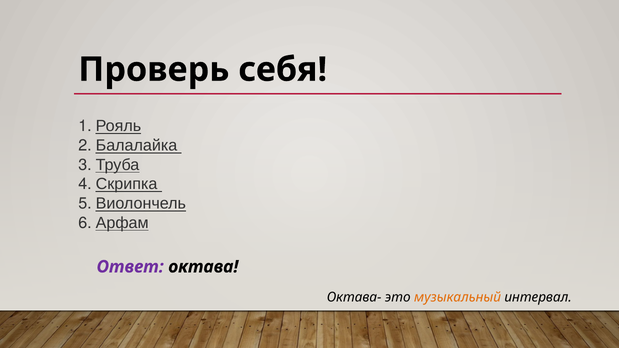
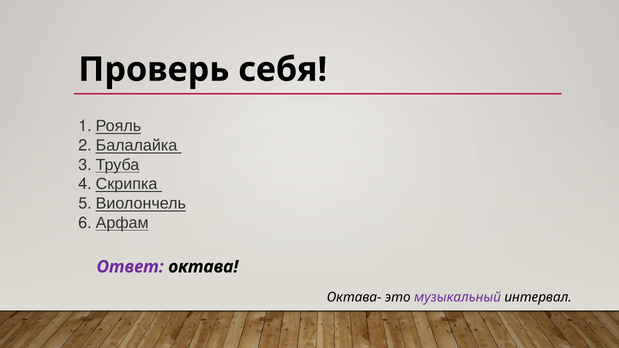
музыкальный colour: orange -> purple (458, 298)
